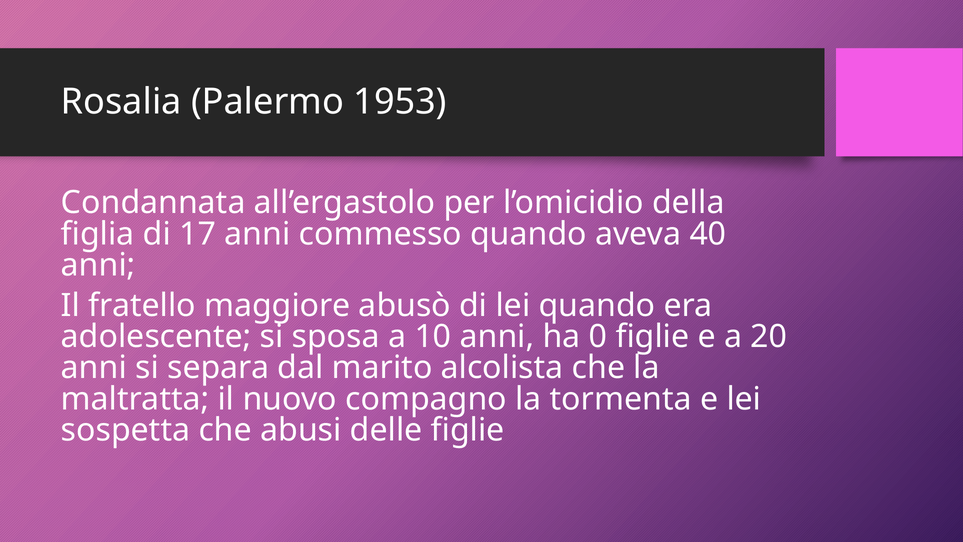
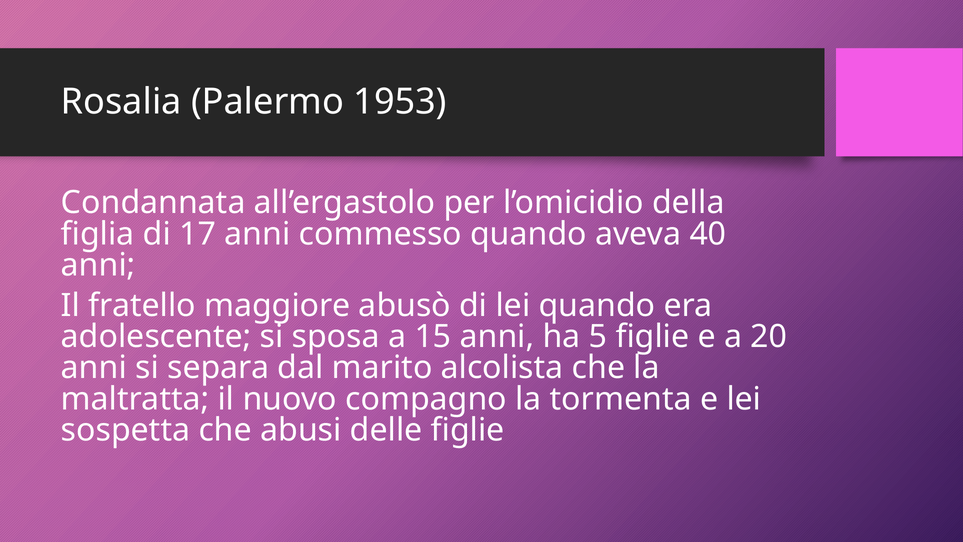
10: 10 -> 15 (433, 336)
0: 0 -> 5 (598, 336)
